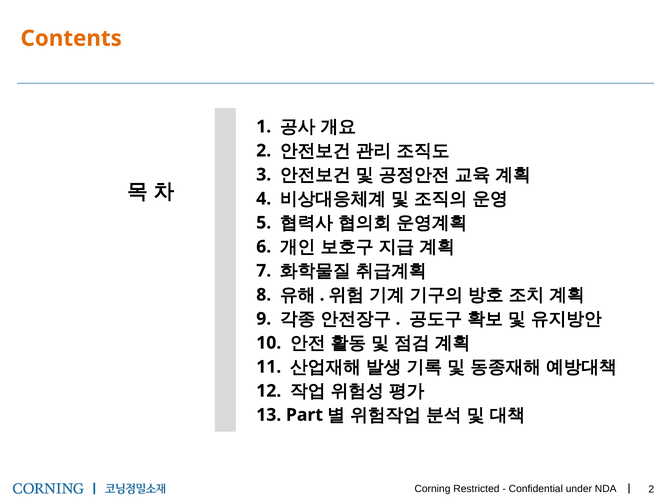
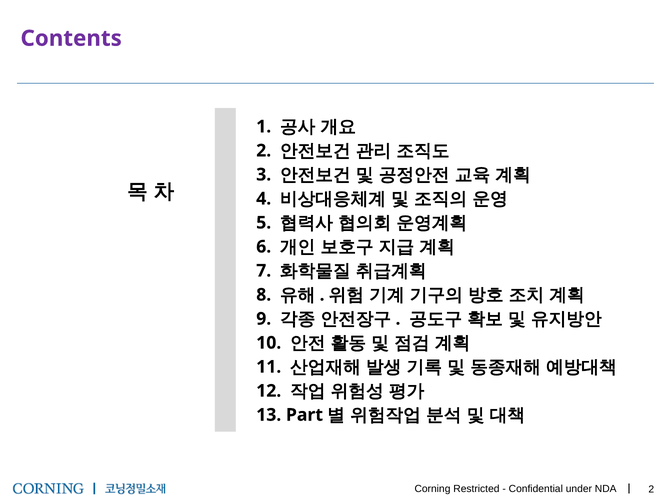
Contents colour: orange -> purple (71, 38)
